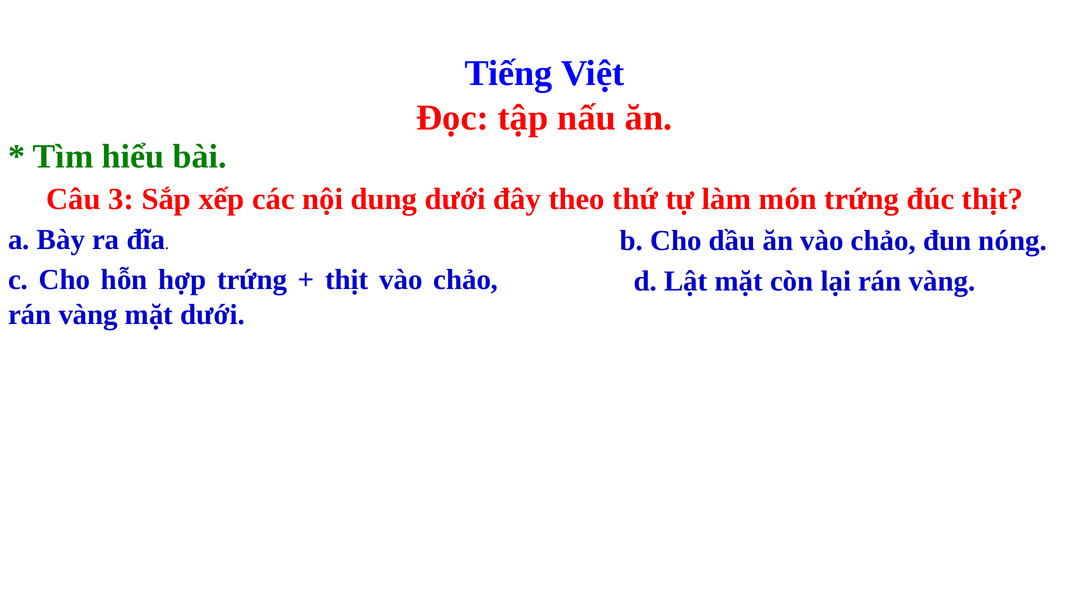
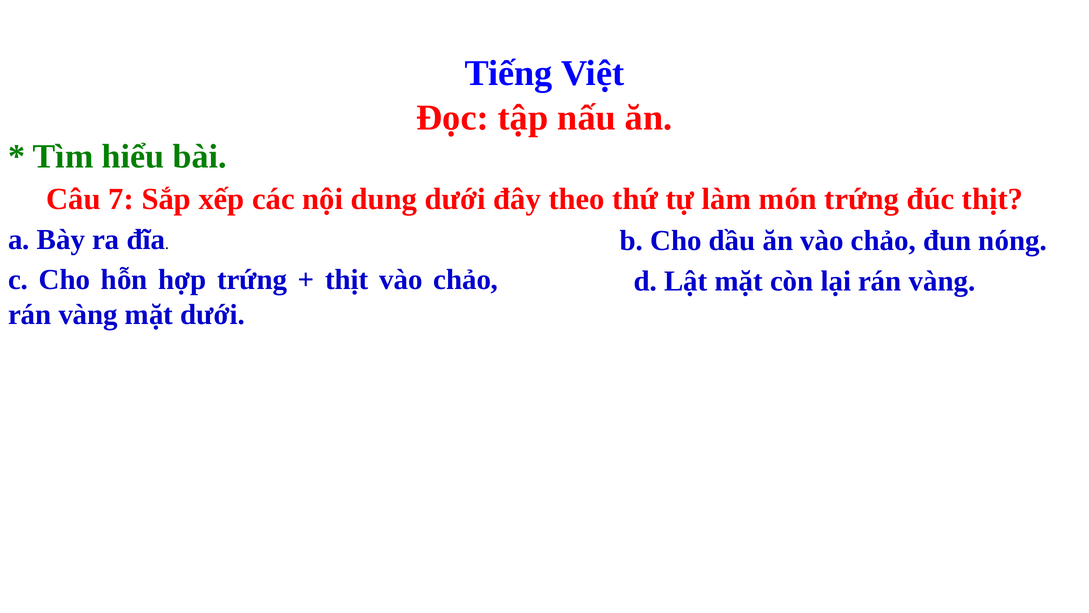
3: 3 -> 7 (121, 199)
